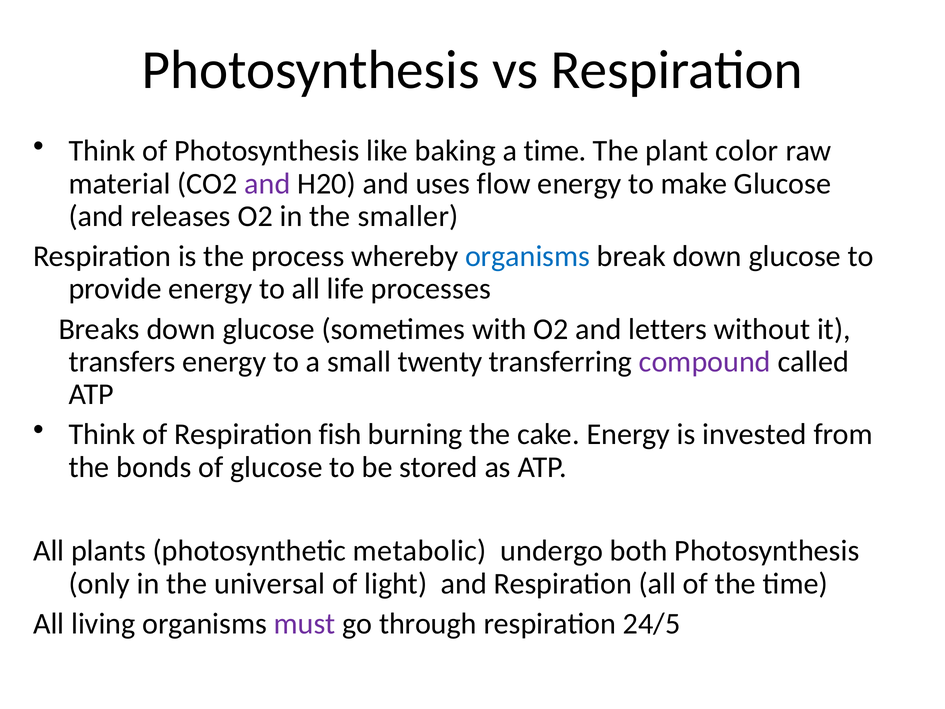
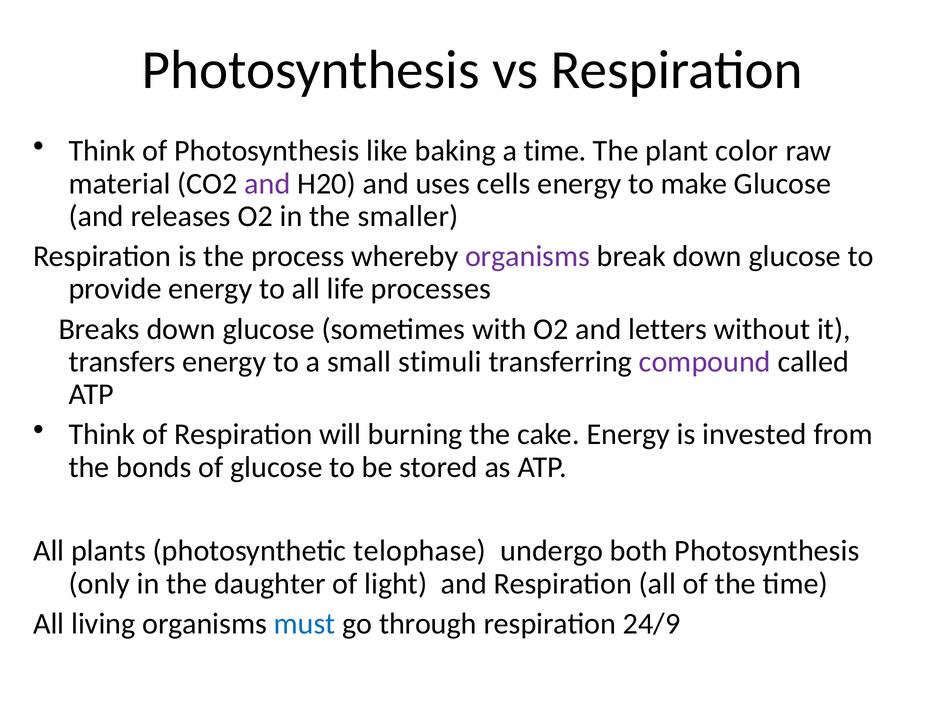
flow: flow -> cells (504, 184)
organisms colour: blue -> purple (528, 256)
twenty: twenty -> stimuli (440, 362)
fish: fish -> will (340, 434)
metabolic: metabolic -> telophase (420, 551)
universal: universal -> daughter (270, 583)
must colour: purple -> blue (305, 624)
24/5: 24/5 -> 24/9 (652, 624)
